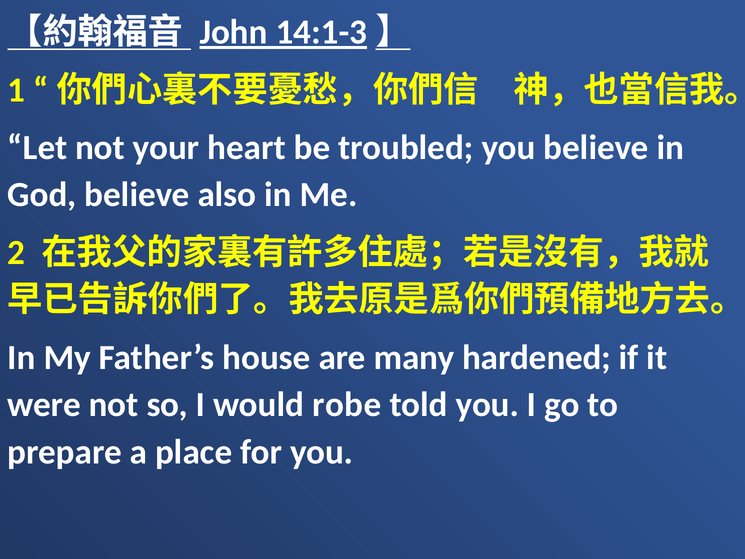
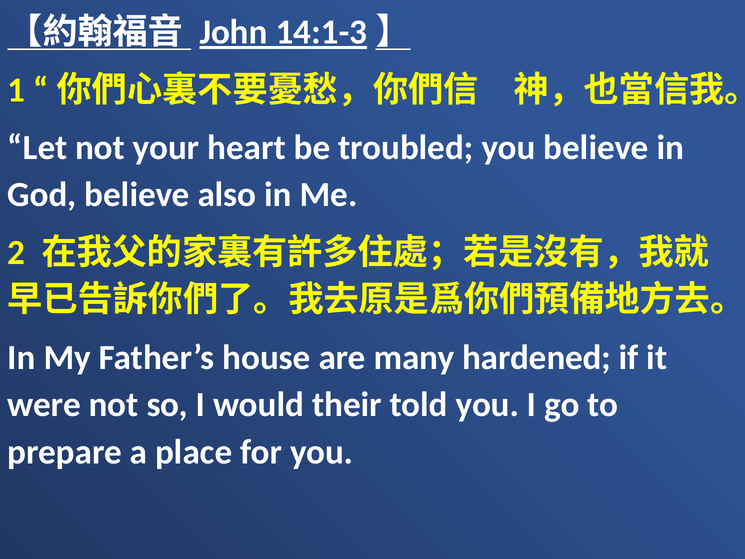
robe: robe -> their (347, 405)
